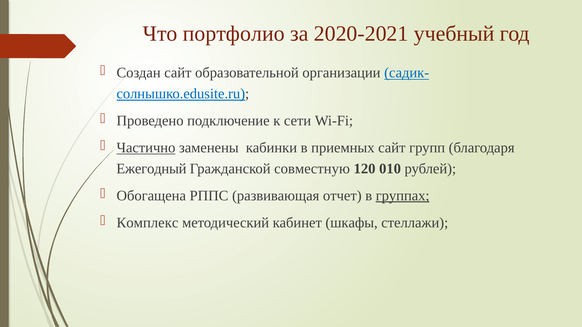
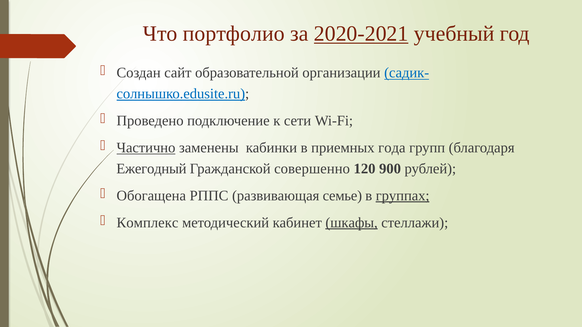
2020-2021 underline: none -> present (361, 34)
приемных сайт: сайт -> года (392, 148)
совместную: совместную -> совершенно (312, 169)
010: 010 -> 900 (390, 169)
отчет: отчет -> семье (342, 196)
шкафы underline: none -> present (352, 223)
